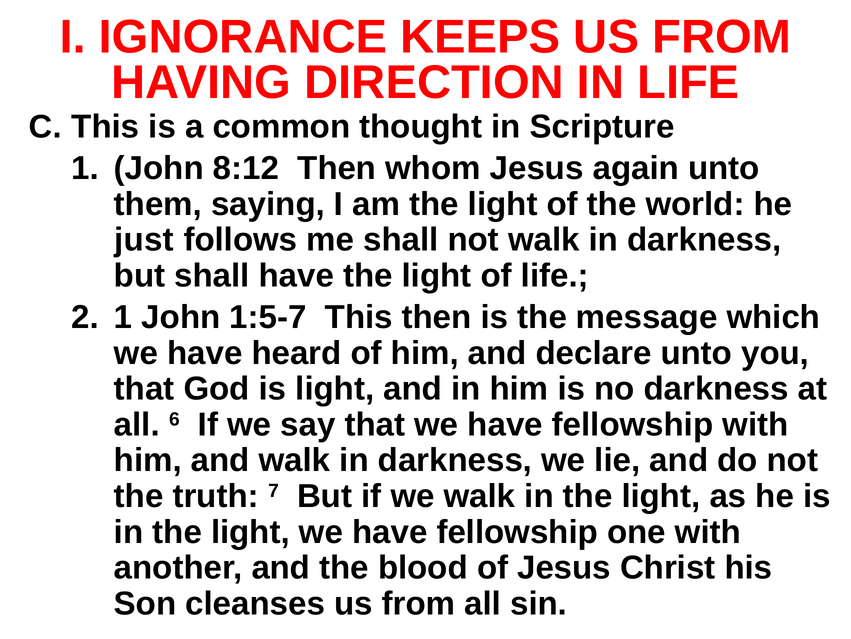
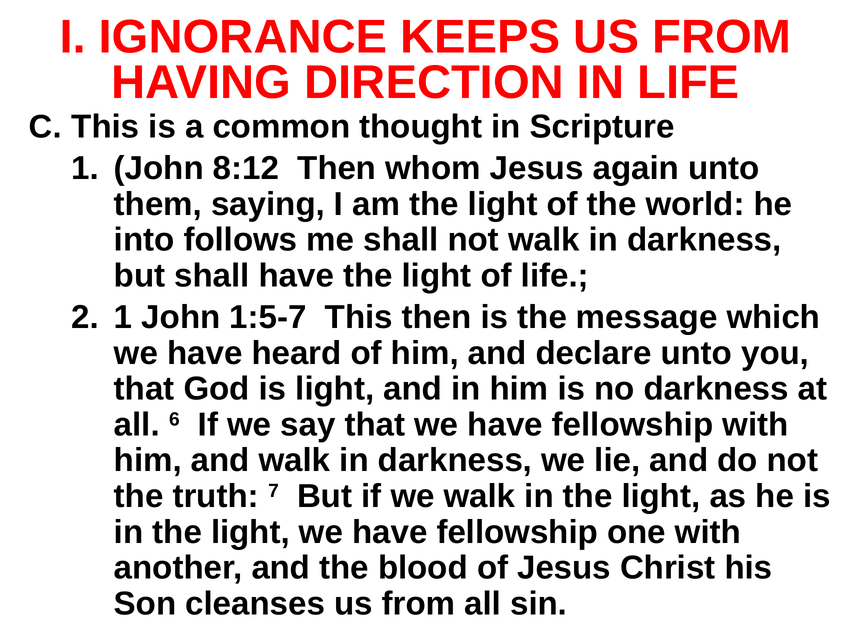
just: just -> into (144, 240)
